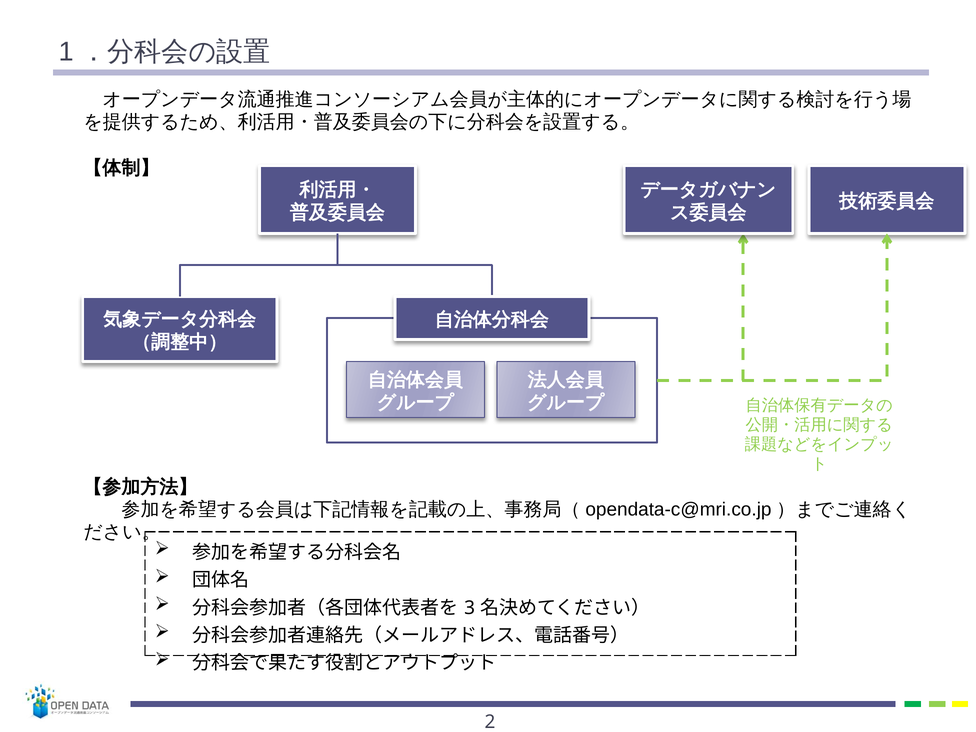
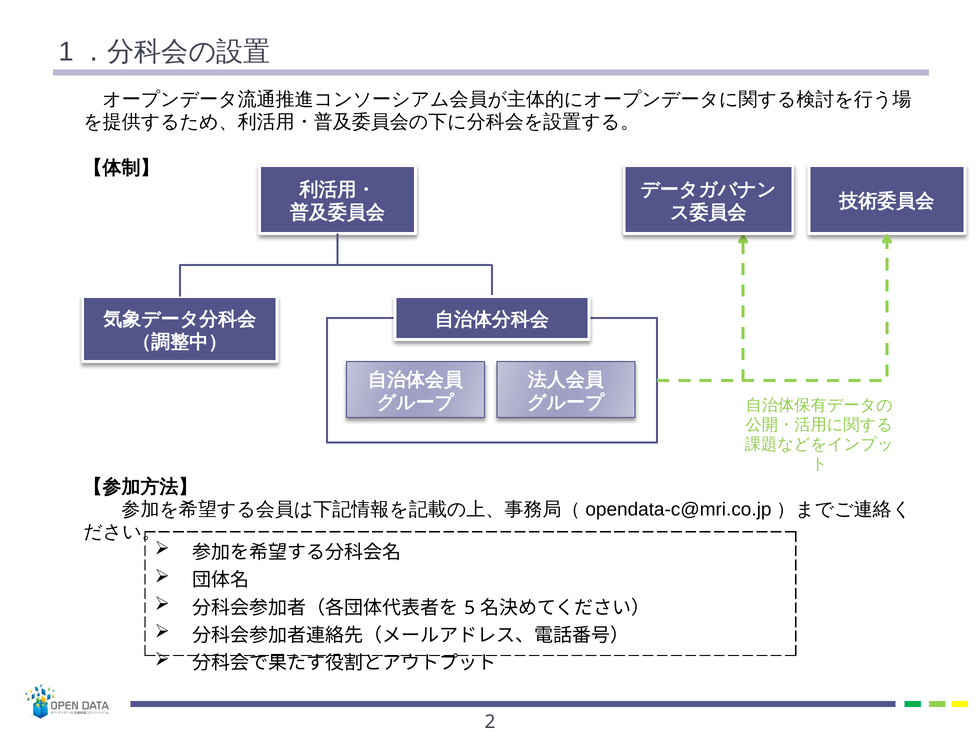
3: 3 -> 5 (470, 608)
